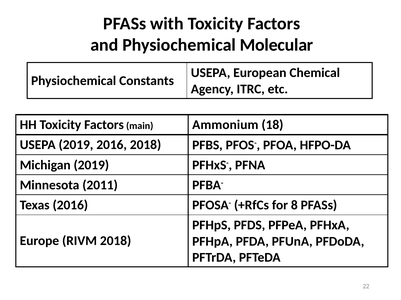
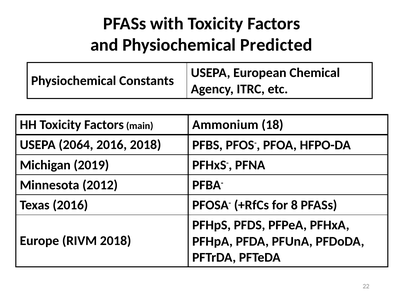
Molecular: Molecular -> Predicted (276, 45)
USEPA 2019: 2019 -> 2064 (76, 145)
2011: 2011 -> 2012 (100, 185)
